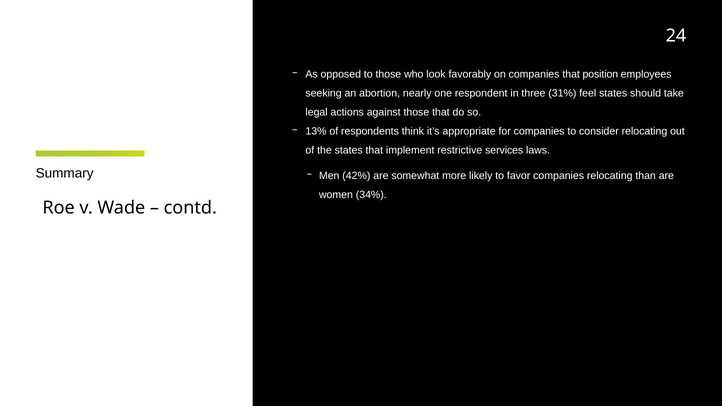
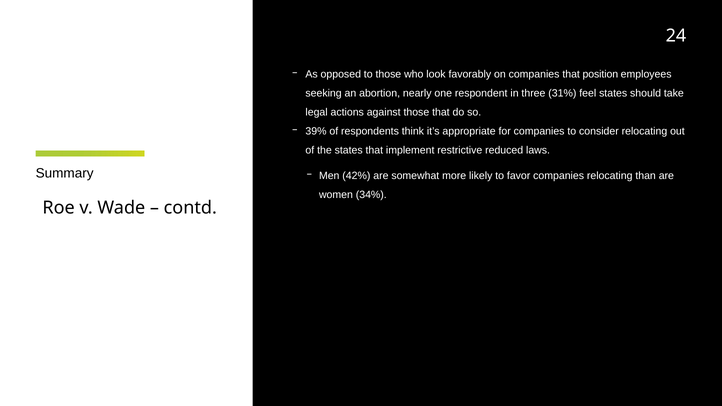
13%: 13% -> 39% (316, 131)
services: services -> reduced (504, 150)
